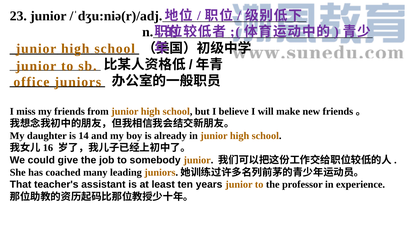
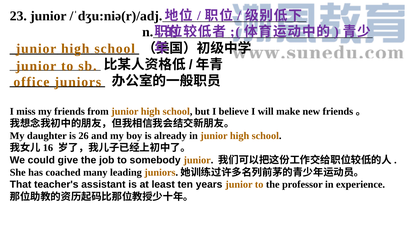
14: 14 -> 26 (84, 136)
